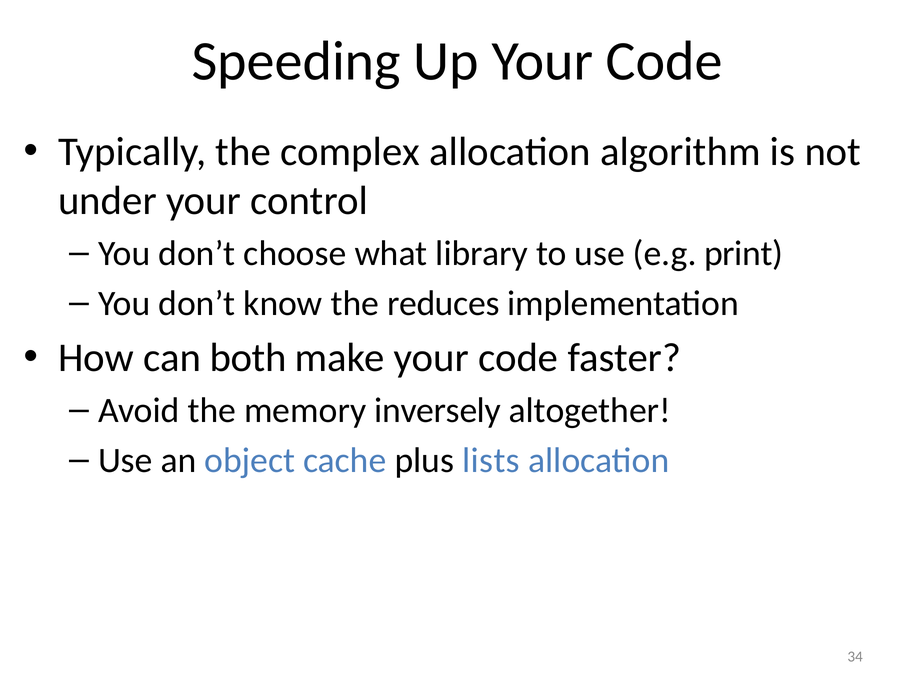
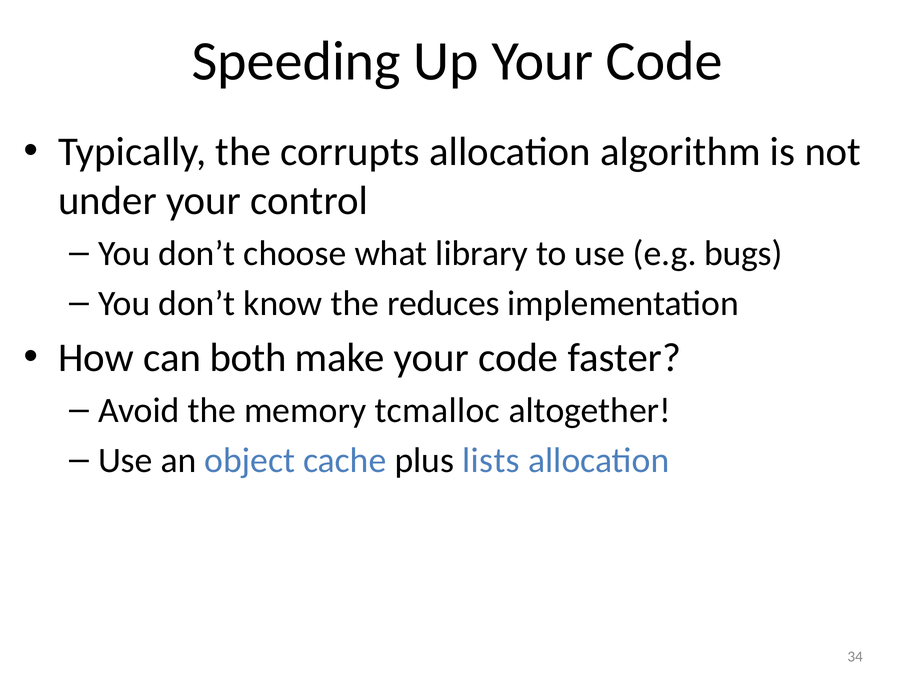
complex: complex -> corrupts (350, 152)
print: print -> bugs (743, 253)
inversely: inversely -> tcmalloc (437, 411)
